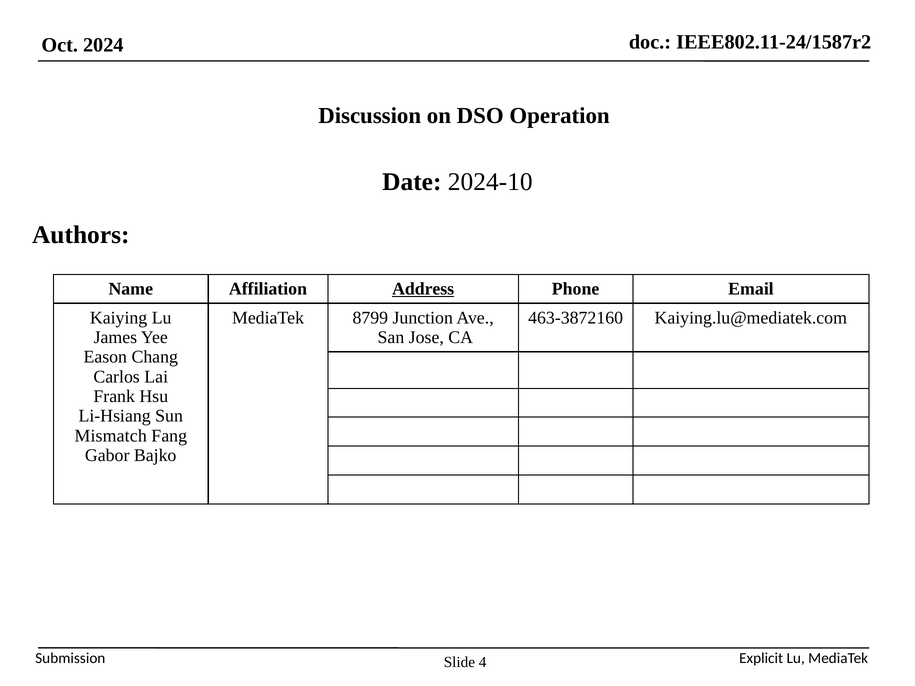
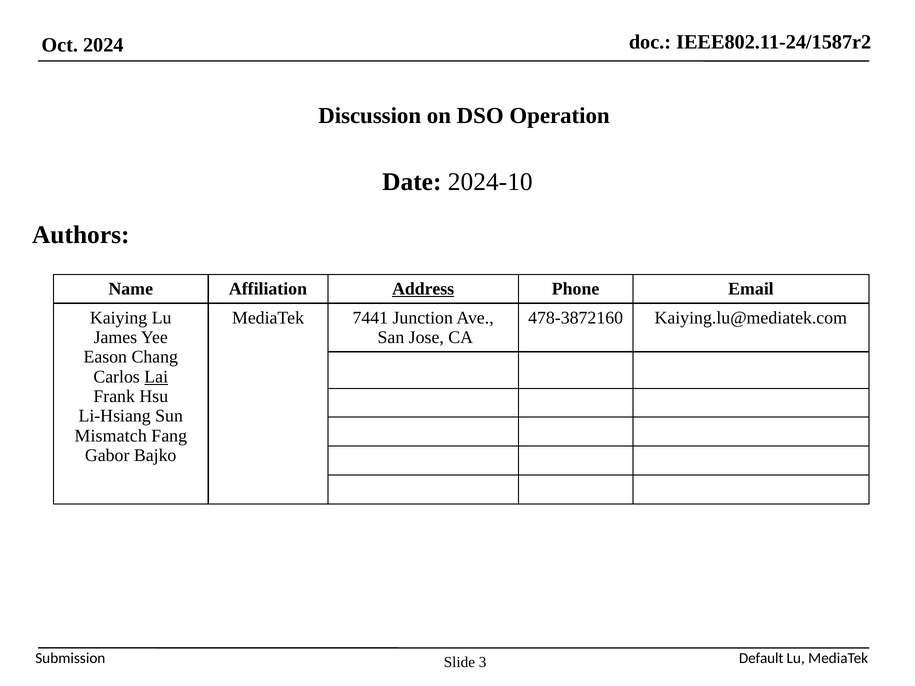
8799: 8799 -> 7441 (370, 318)
463-3872160: 463-3872160 -> 478-3872160 (576, 318)
Lai underline: none -> present (156, 377)
Explicit: Explicit -> Default (761, 658)
4: 4 -> 3 (483, 663)
